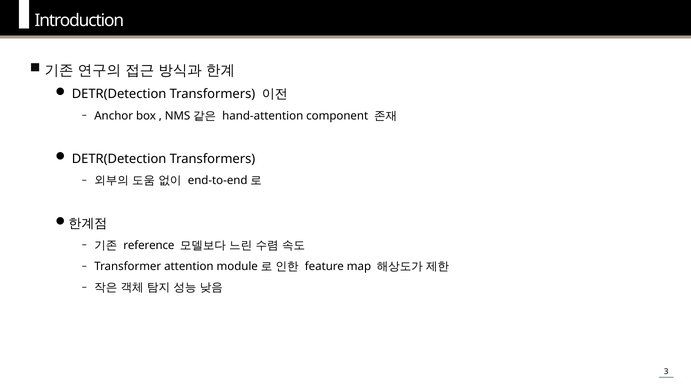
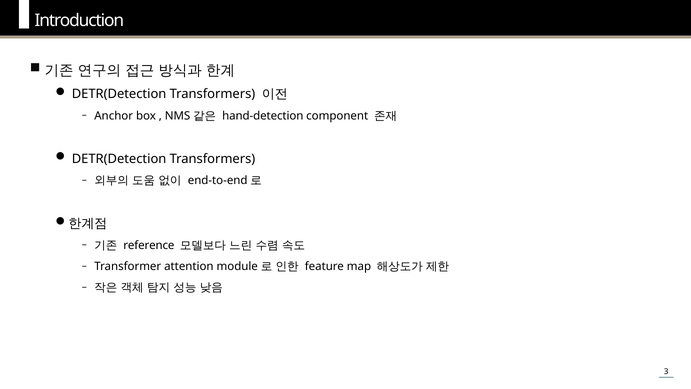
hand-attention: hand-attention -> hand-detection (263, 116)
